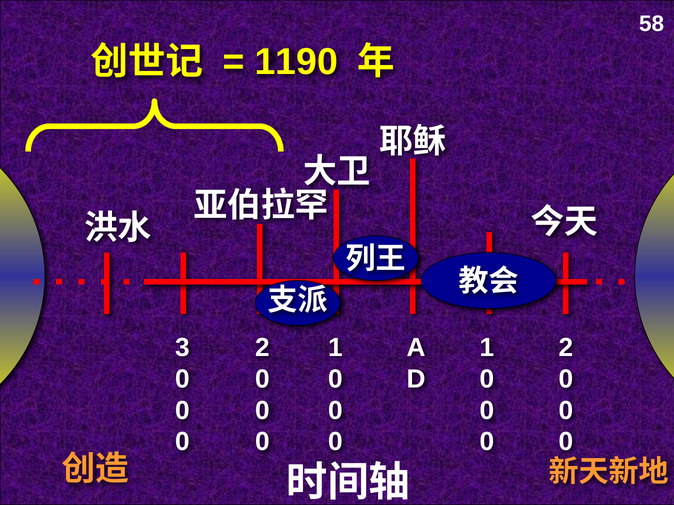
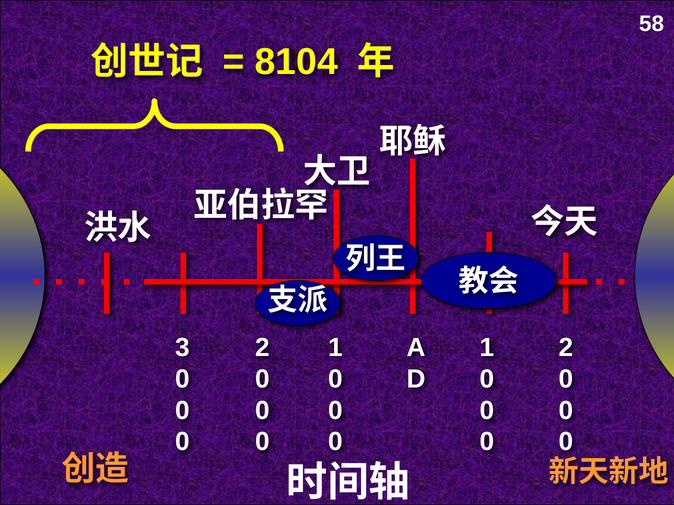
1190: 1190 -> 8104 (296, 62)
